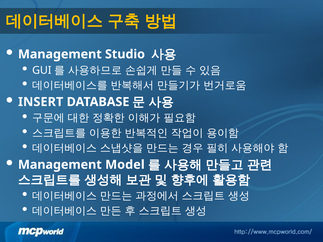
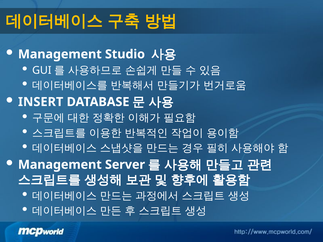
Model: Model -> Server (125, 165)
